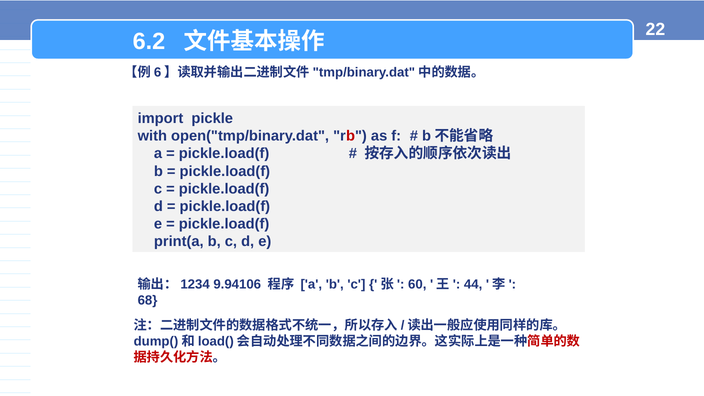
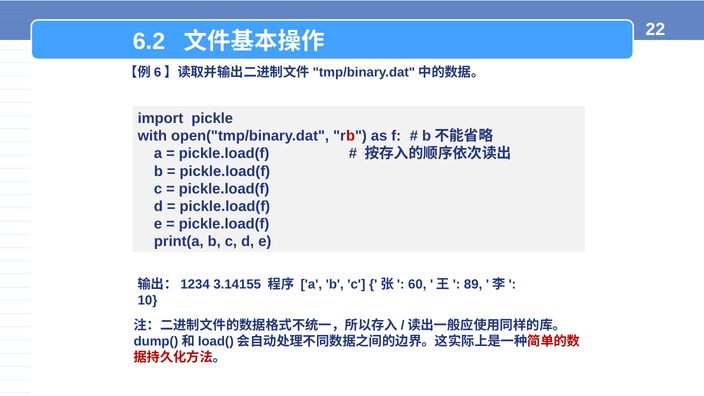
9.94106: 9.94106 -> 3.14155 (237, 285)
44: 44 -> 89 (473, 285)
68: 68 -> 10 (148, 300)
